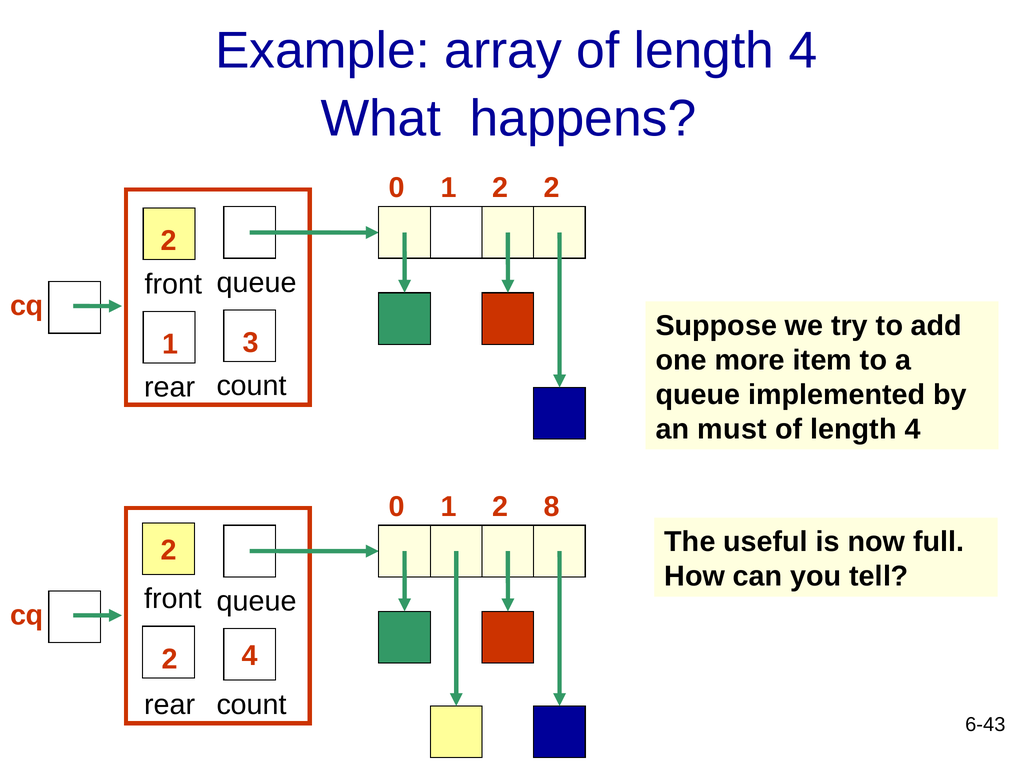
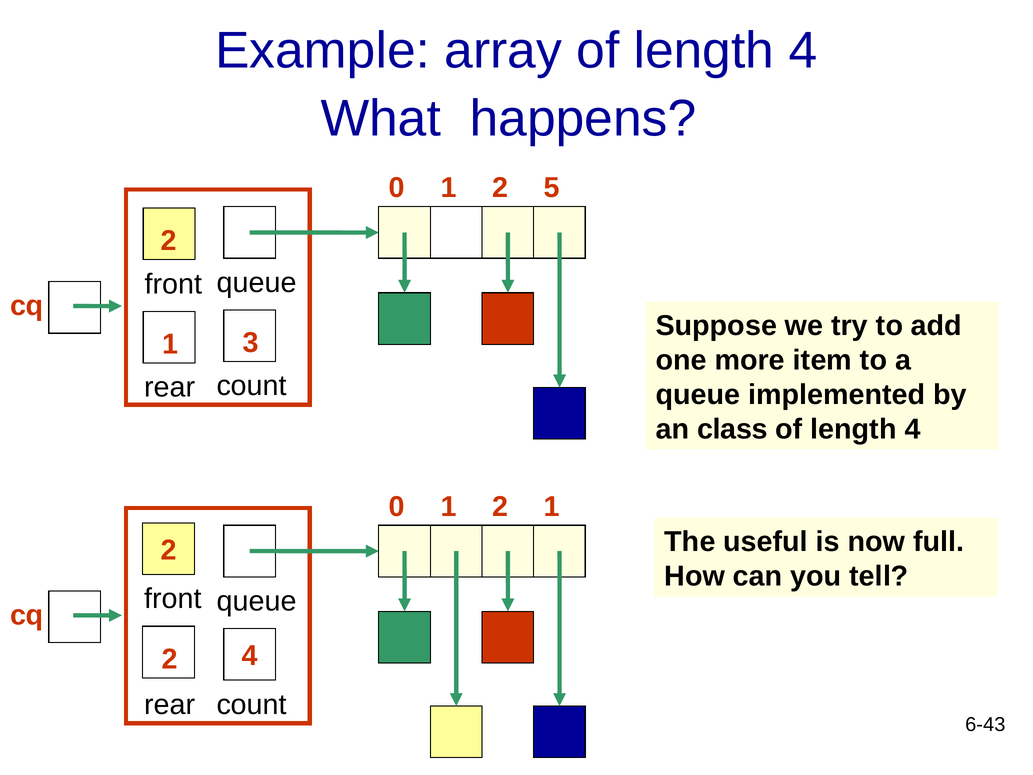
0 2: 2 -> 5 (552, 188)
must: must -> class (732, 429)
0 8: 8 -> 1 (552, 506)
